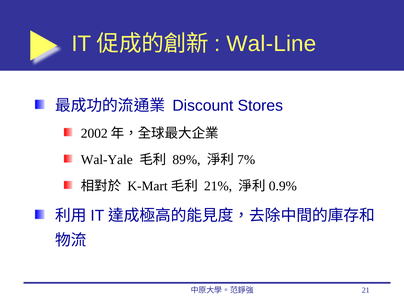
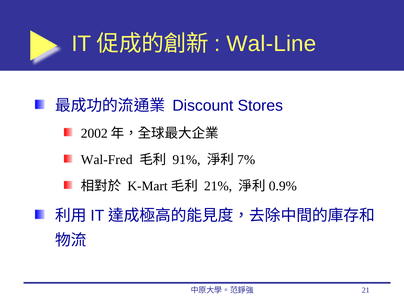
Wal-Yale: Wal-Yale -> Wal-Fred (107, 160)
89%: 89% -> 91% (186, 160)
